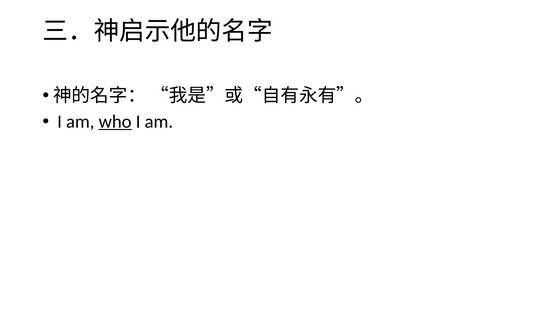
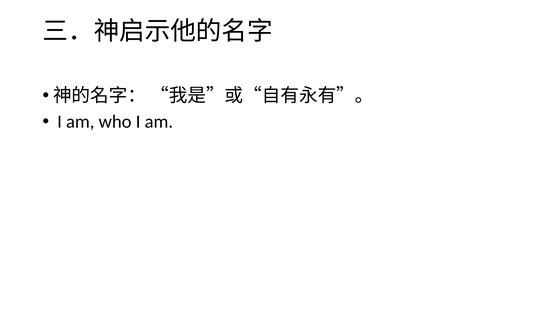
who underline: present -> none (115, 122)
